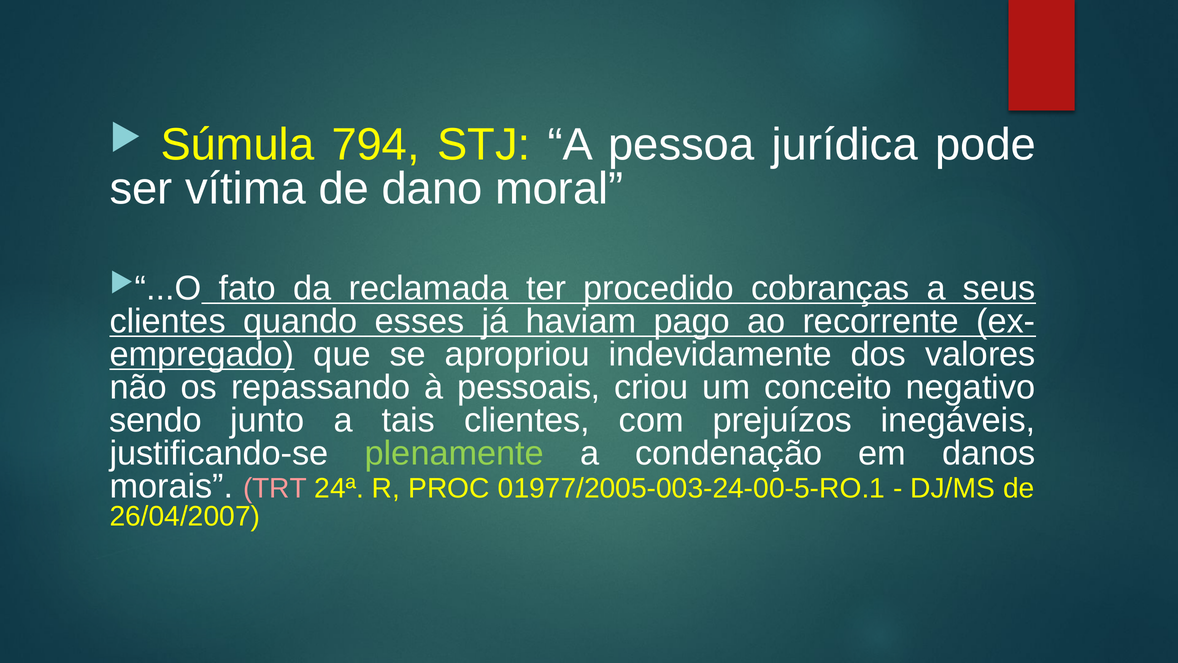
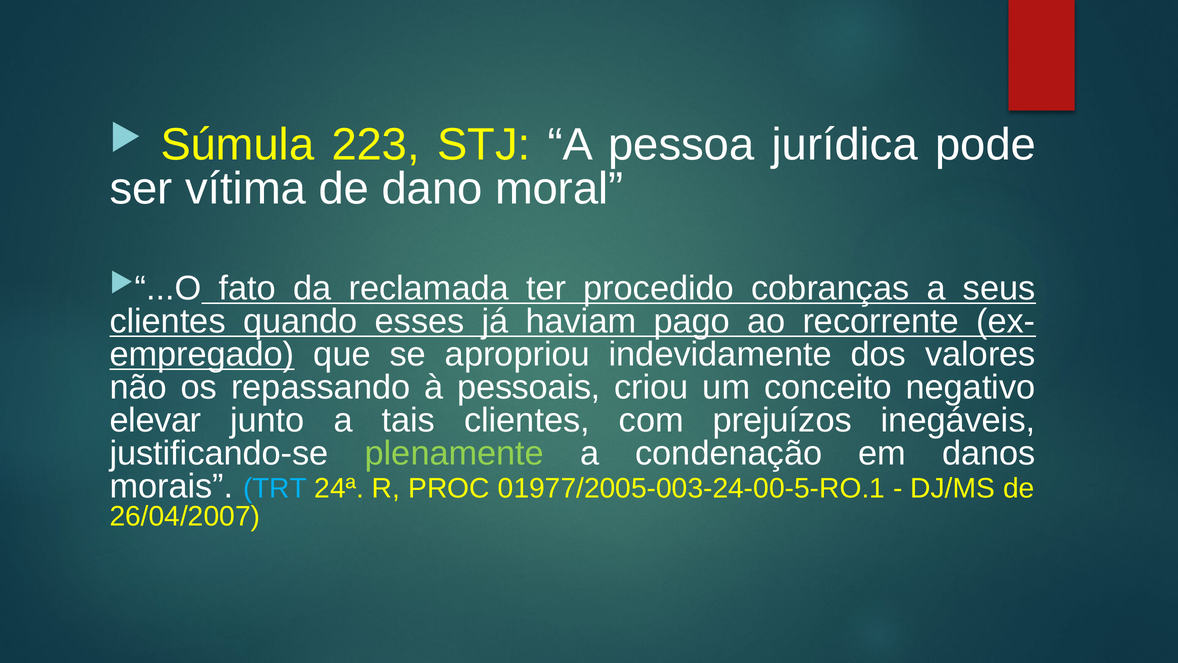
794: 794 -> 223 (376, 145)
sendo: sendo -> elevar (155, 420)
TRT colour: pink -> light blue (275, 488)
